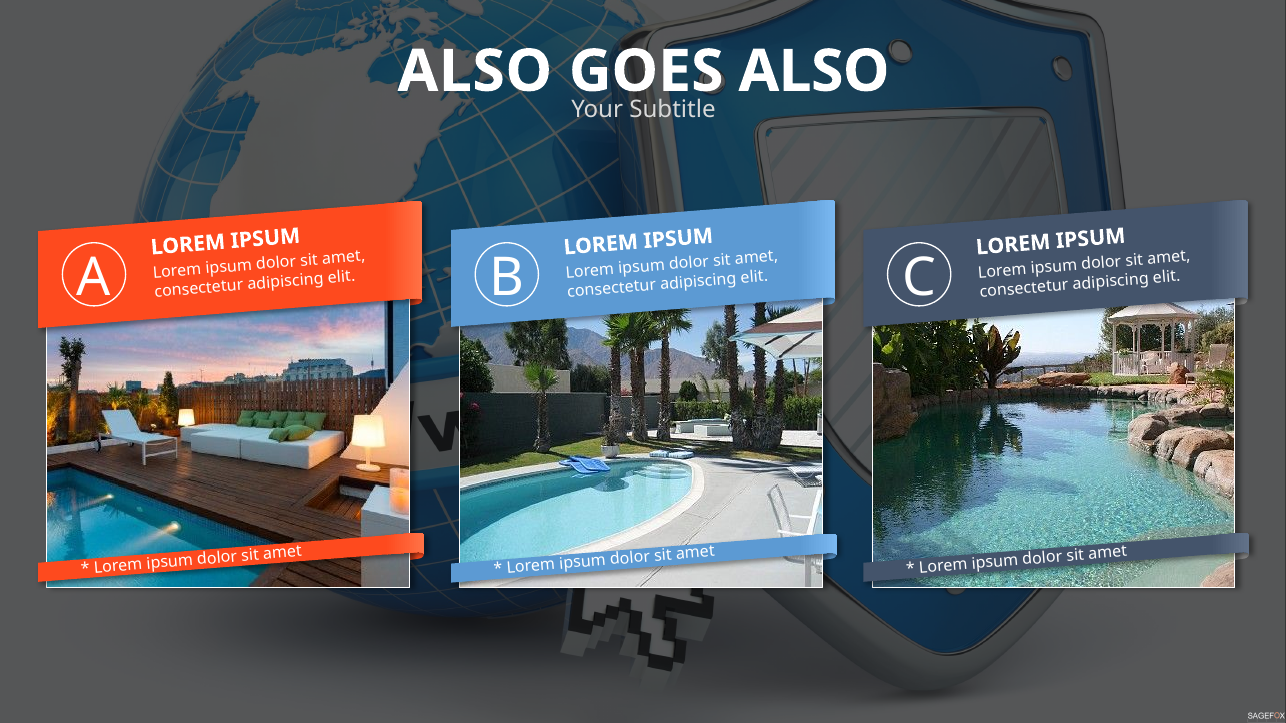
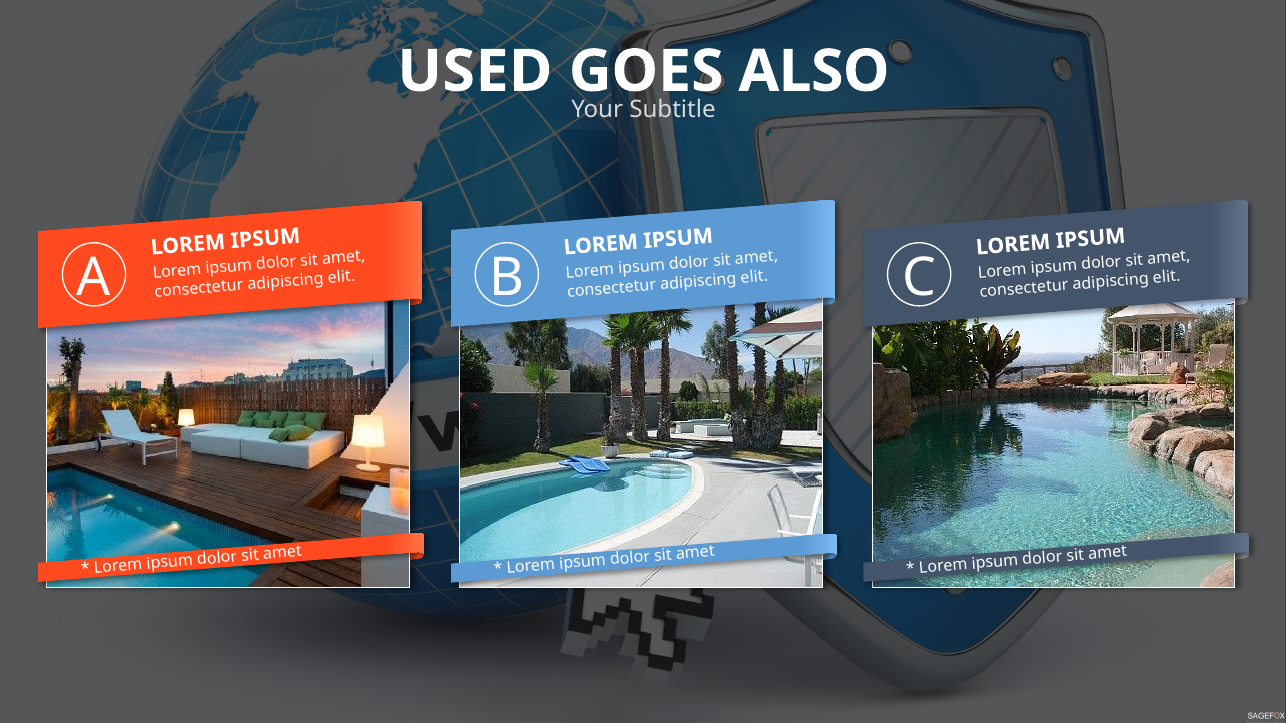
ALSO: ALSO -> USED (475, 71)
